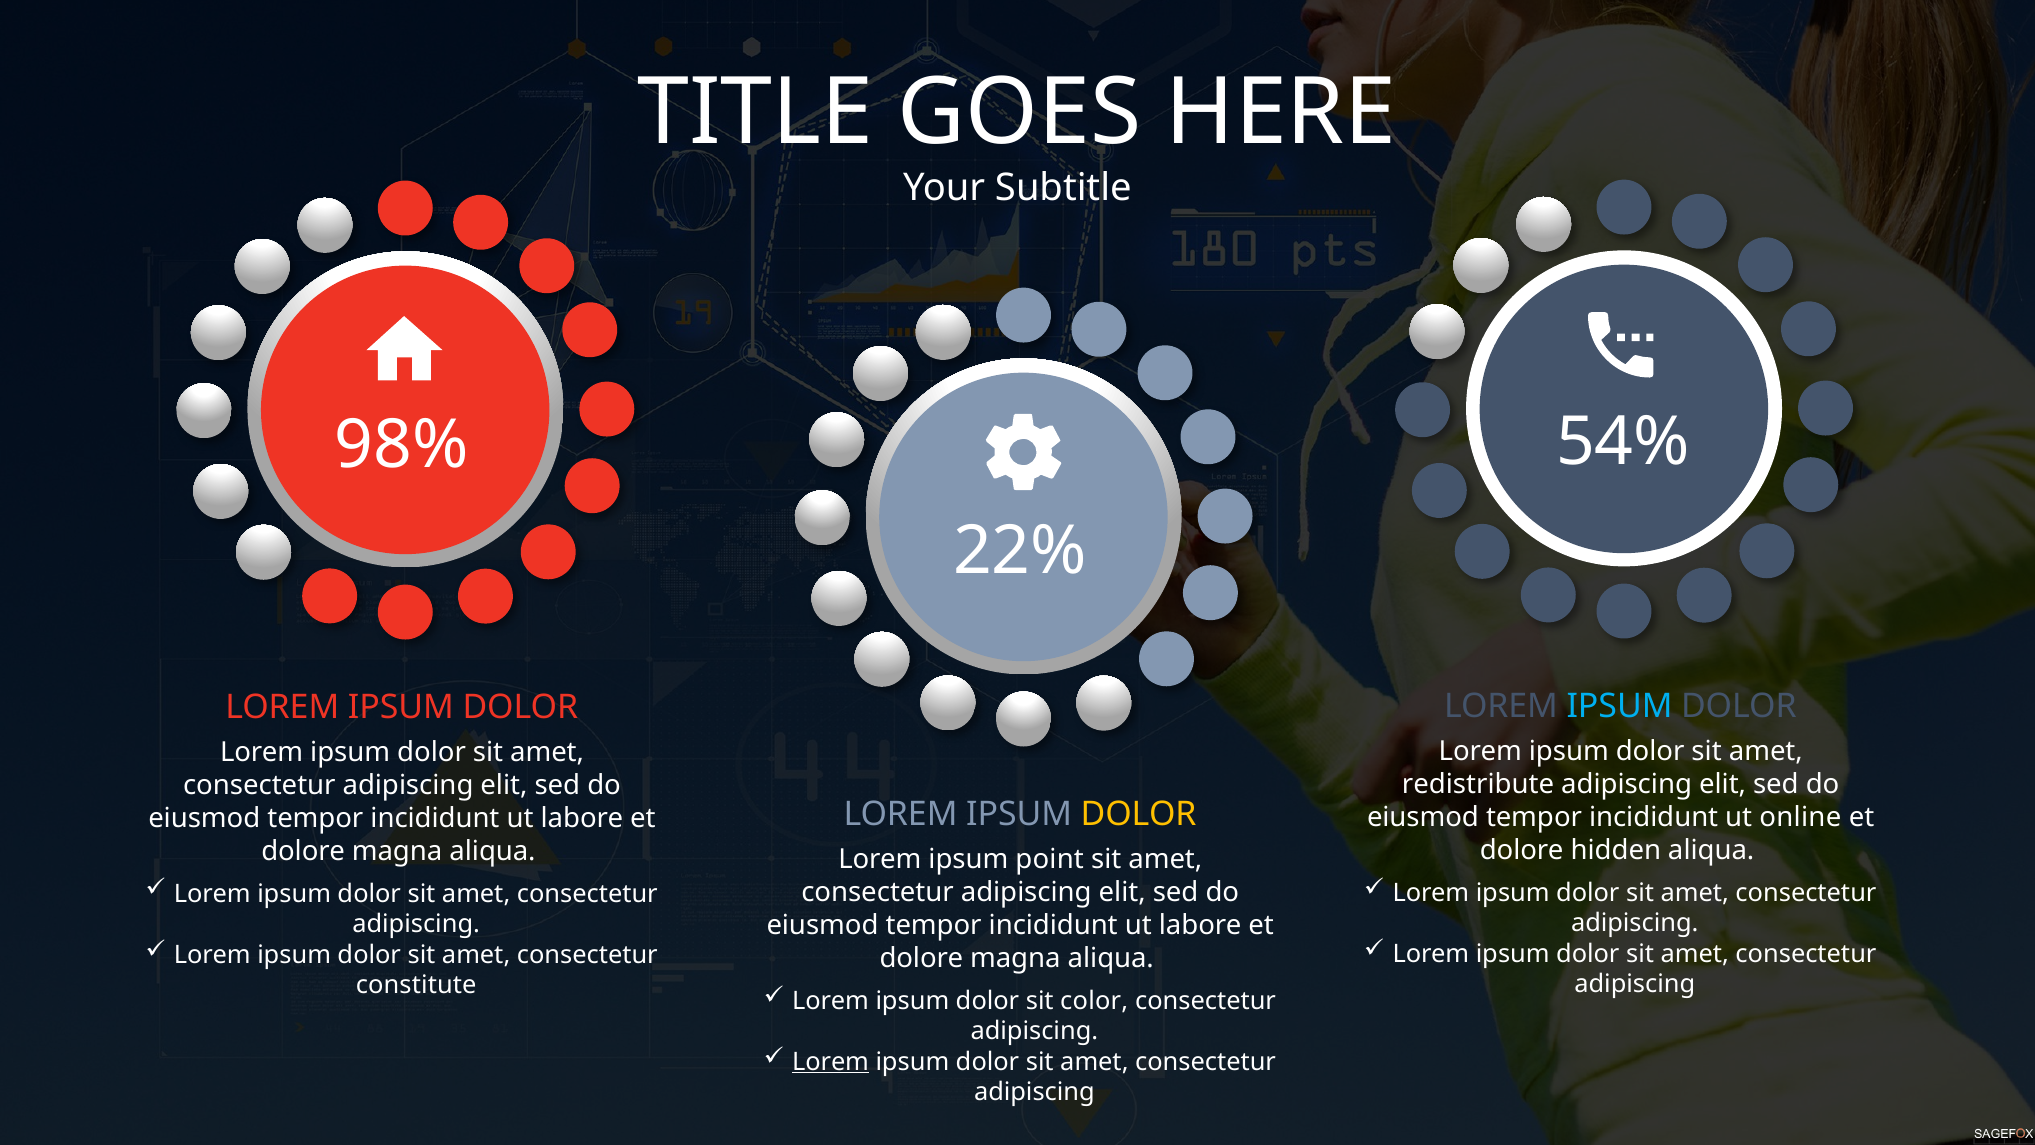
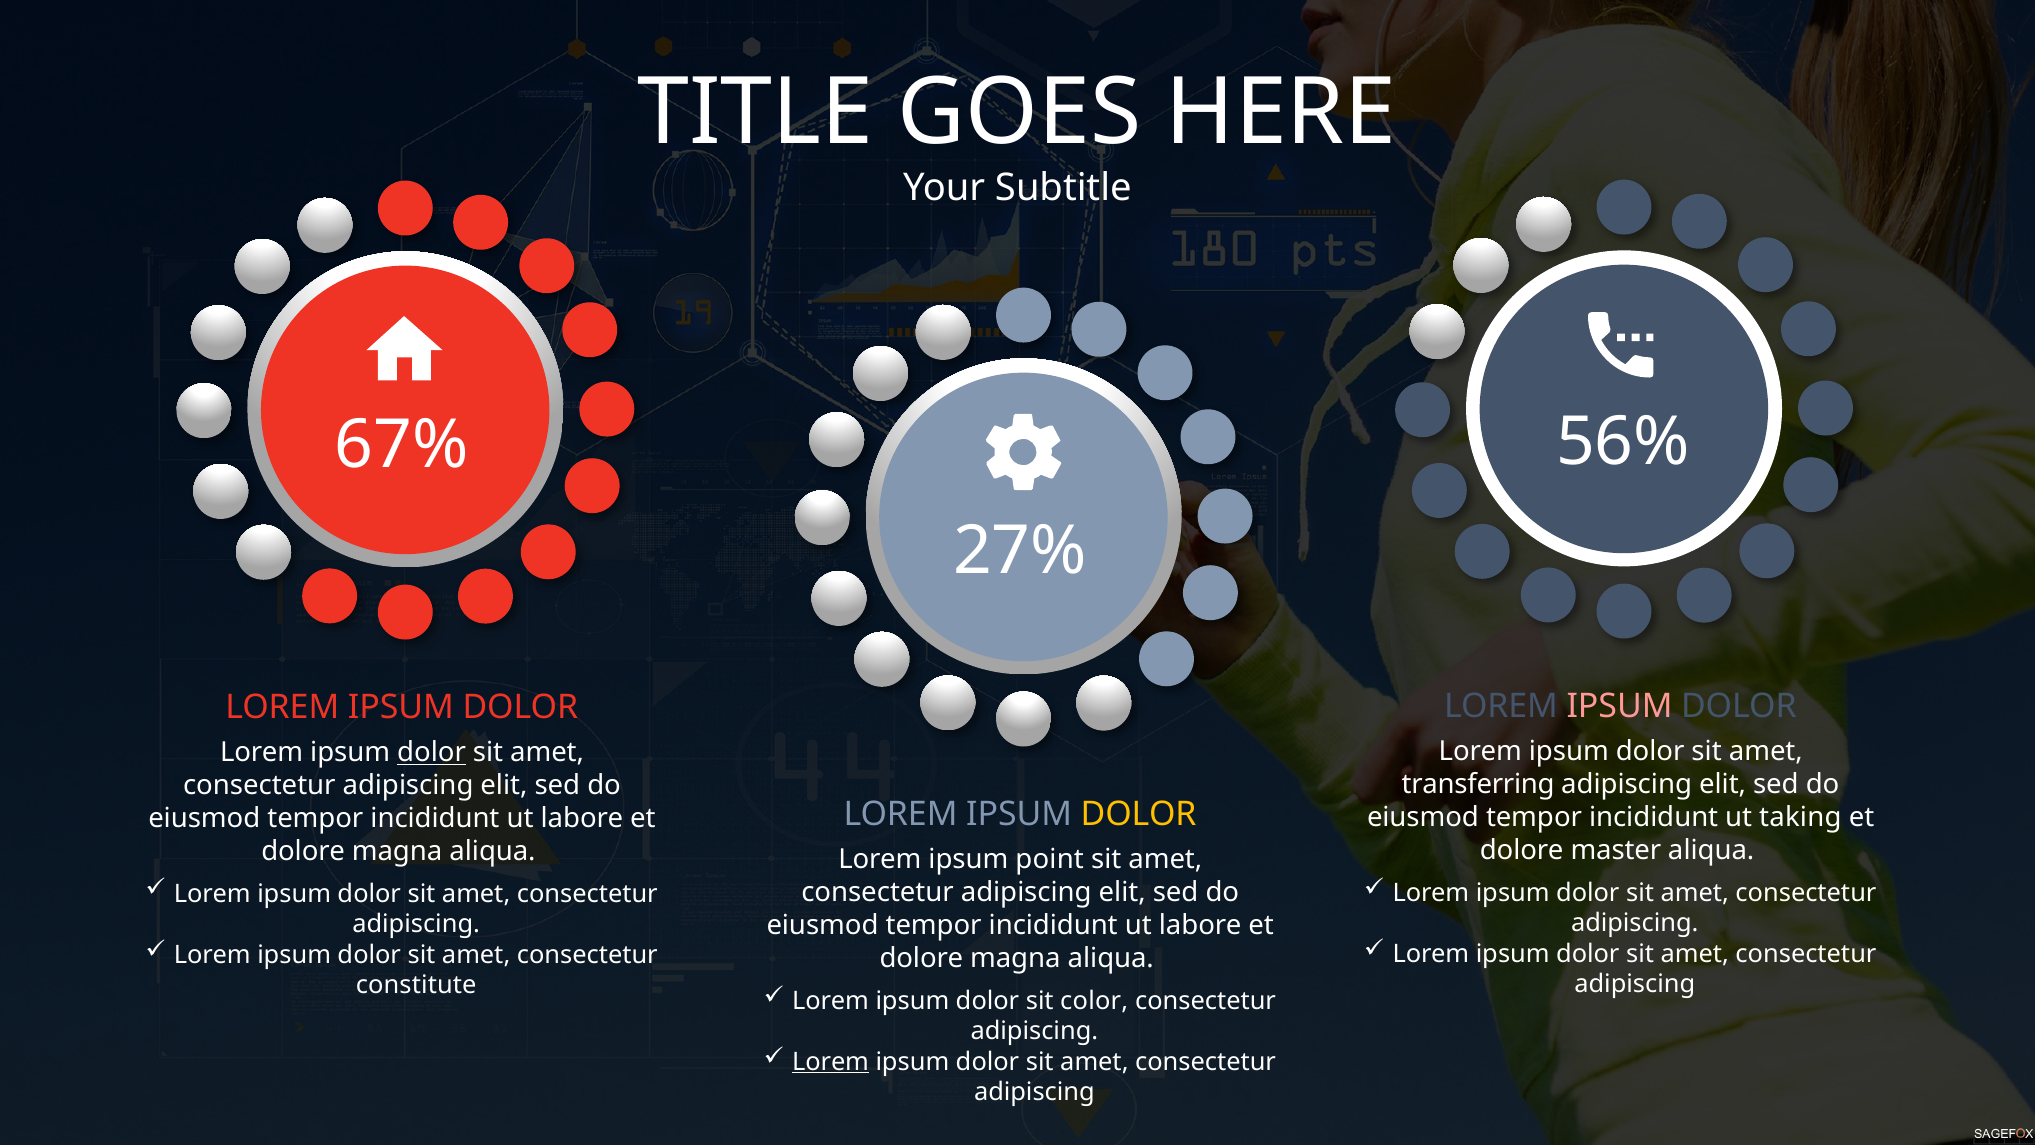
54%: 54% -> 56% (1623, 442)
98%: 98% -> 67% (402, 445)
22%: 22% -> 27% (1020, 551)
IPSUM colour: light blue -> pink (1620, 706)
dolor underline: none -> present (432, 752)
redistribute: redistribute -> transferring (1478, 784)
online: online -> taking (1800, 818)
hidden: hidden -> master (1616, 851)
